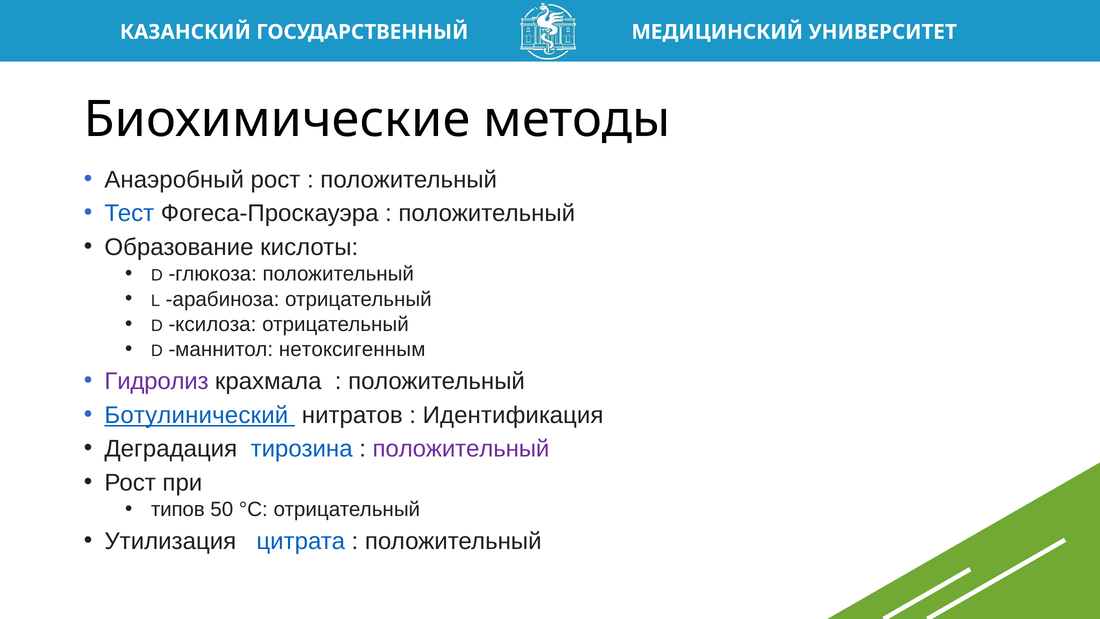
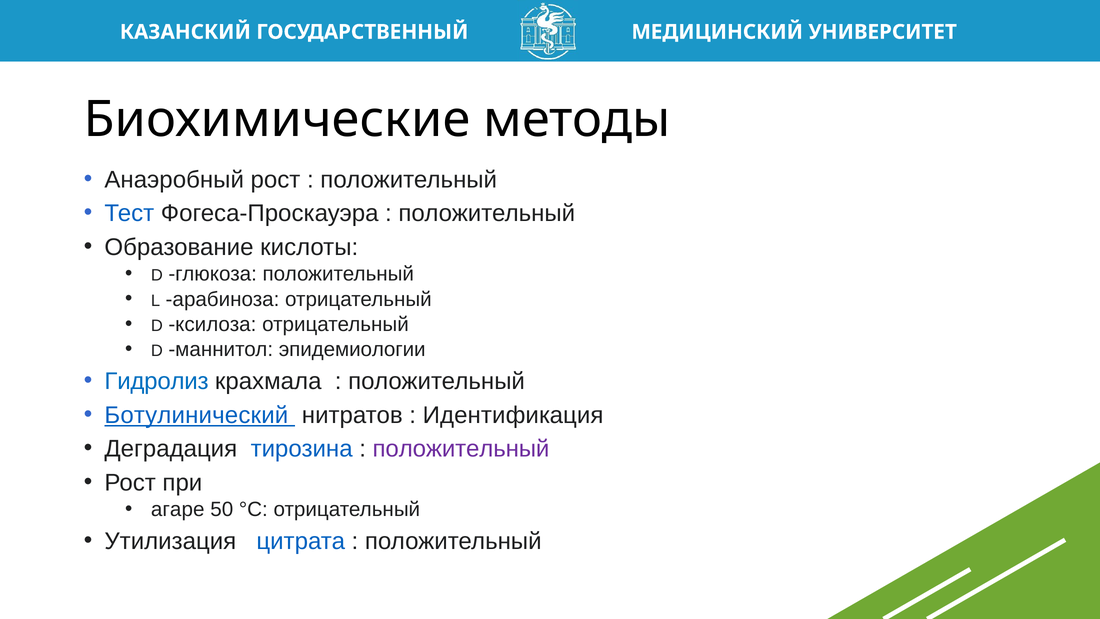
нетоксигенным: нетоксигенным -> эпидемиологии (352, 349)
Гидролиз colour: purple -> blue (157, 381)
типов: типов -> агаре (178, 509)
